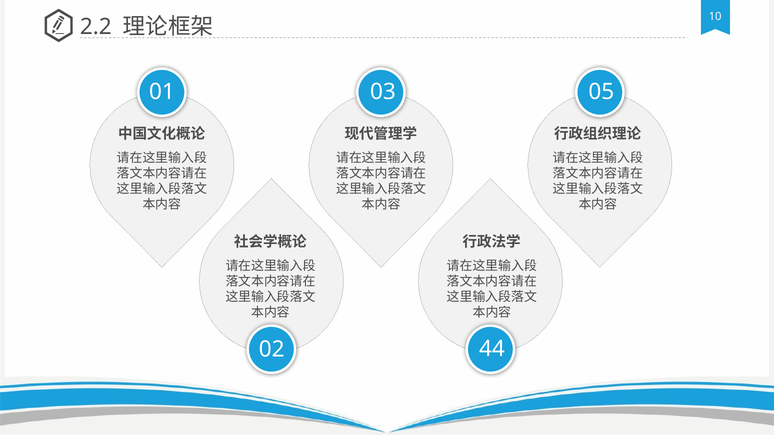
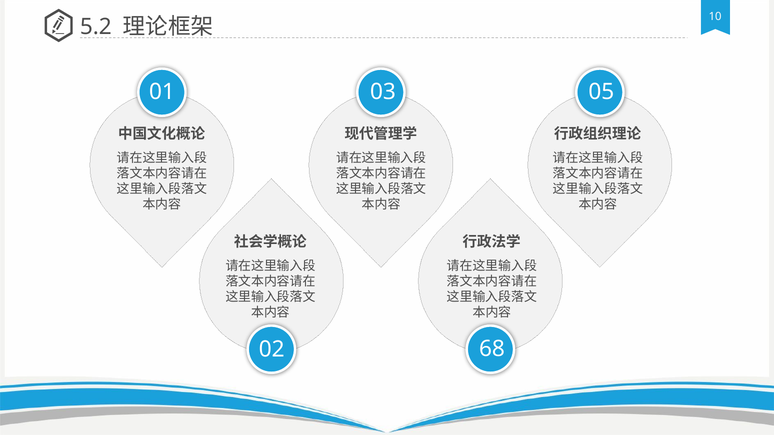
2.2: 2.2 -> 5.2 (96, 27)
44: 44 -> 68 (492, 349)
